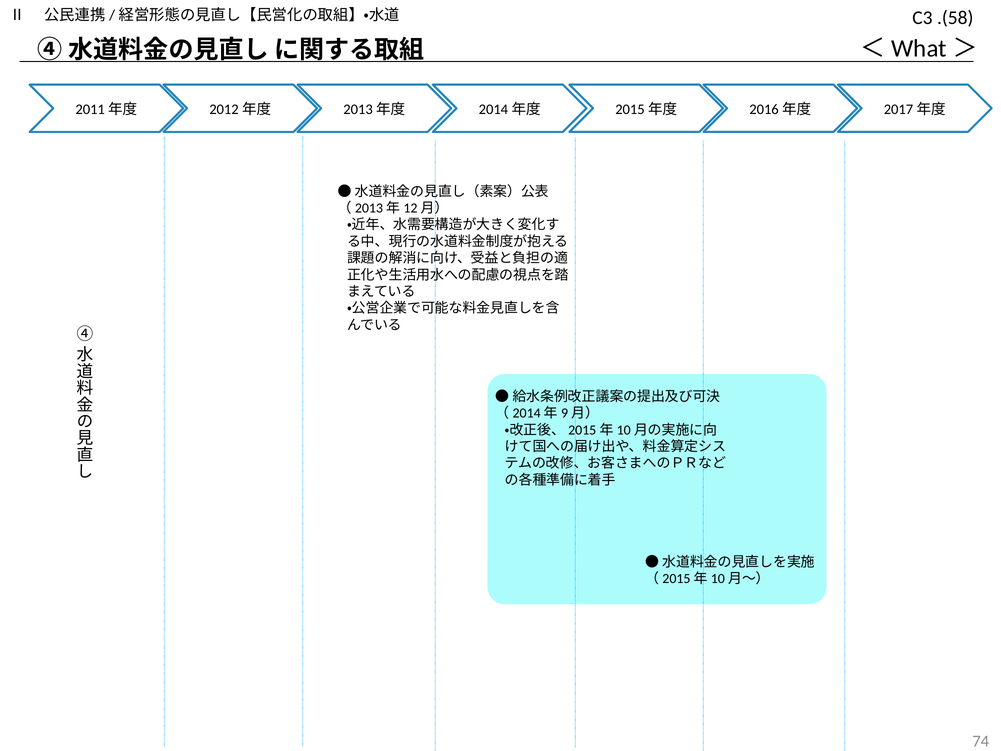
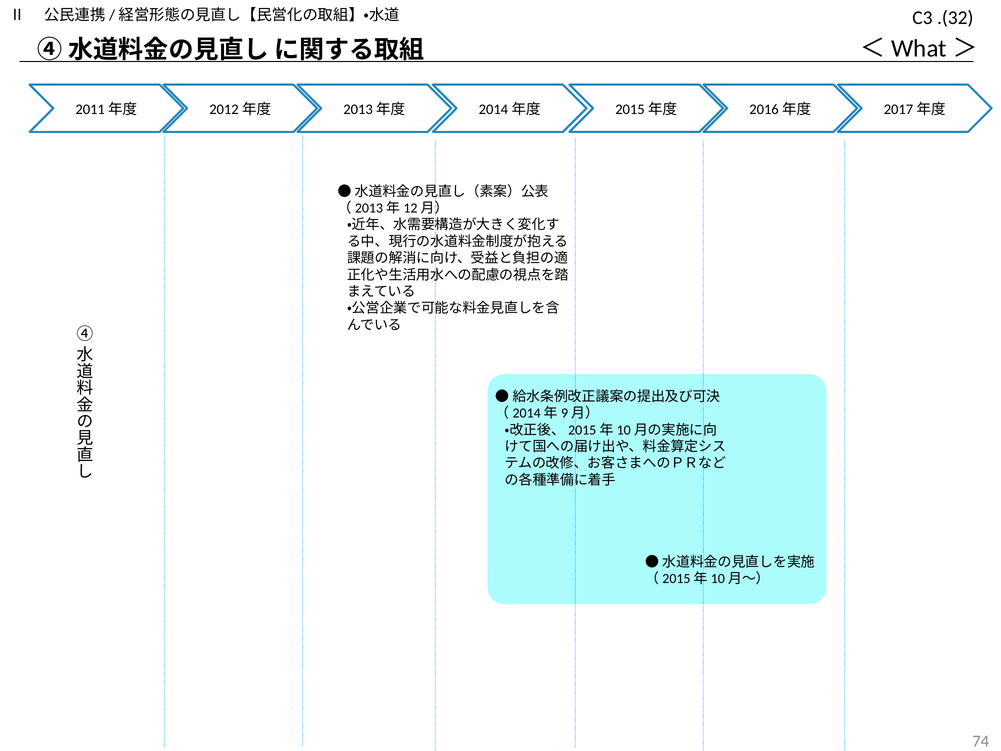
.(58: .(58 -> .(32 (955, 18)
